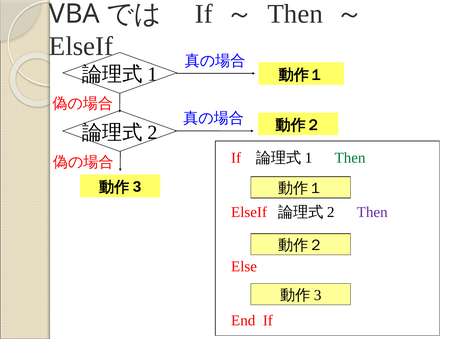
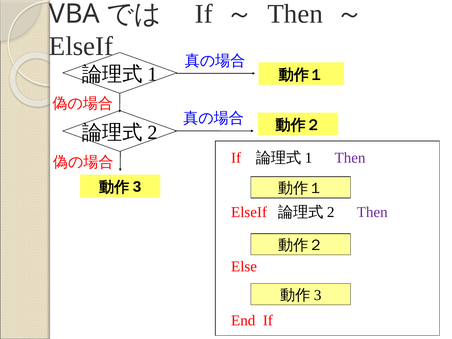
Then colour: green -> purple (350, 158)
